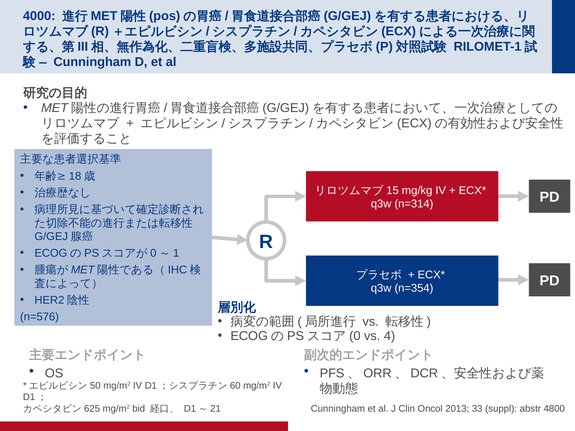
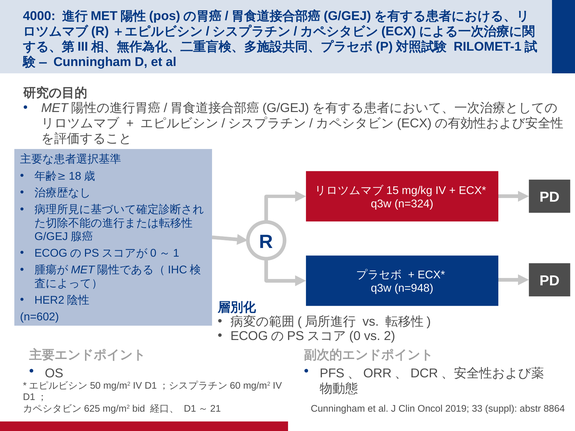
n=314: n=314 -> n=324 (414, 204)
n=354: n=354 -> n=948 (414, 288)
n=576: n=576 -> n=602 (39, 317)
4: 4 -> 2 (390, 336)
2013: 2013 -> 2019 (457, 409)
4800: 4800 -> 8864 (554, 409)
